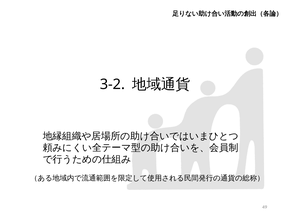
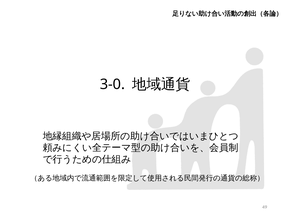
3-2: 3-2 -> 3-0 (112, 85)
